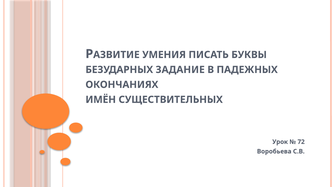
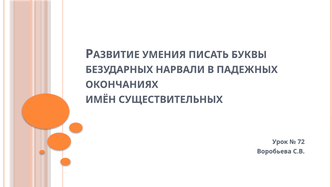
ЗАДАНИЕ: ЗАДАНИЕ -> НАРВАЛИ (180, 70)
